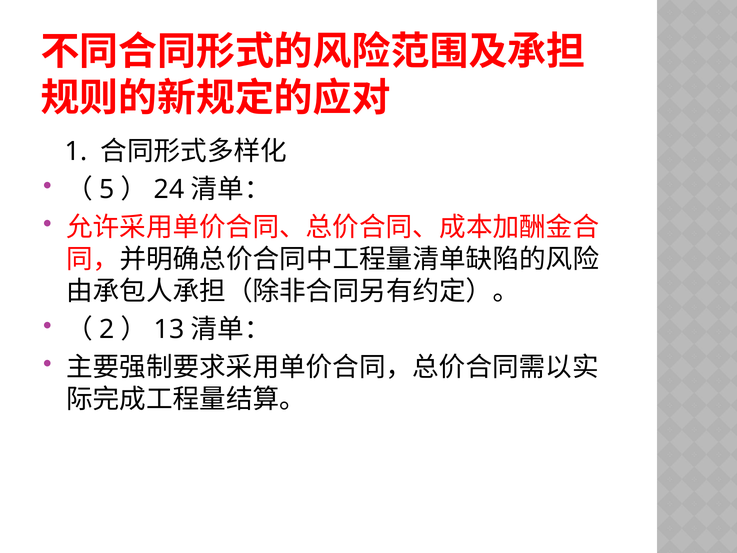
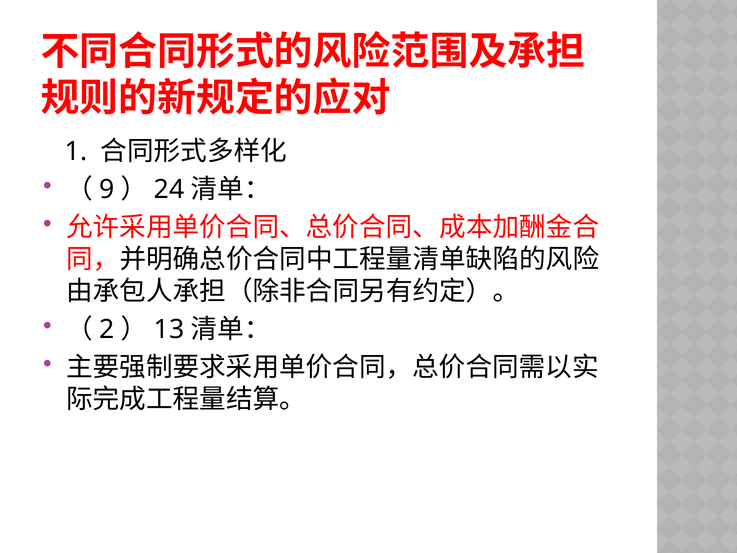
5: 5 -> 9 (107, 189)
